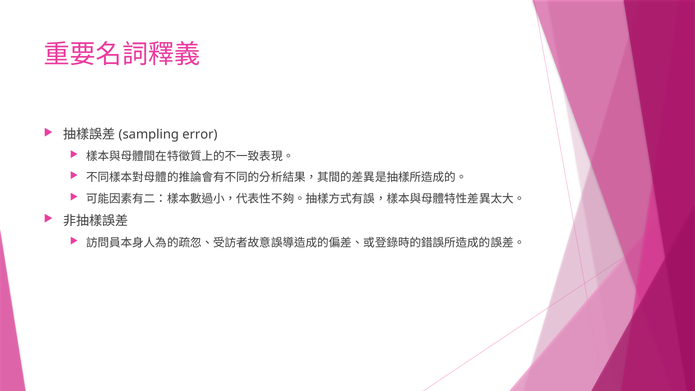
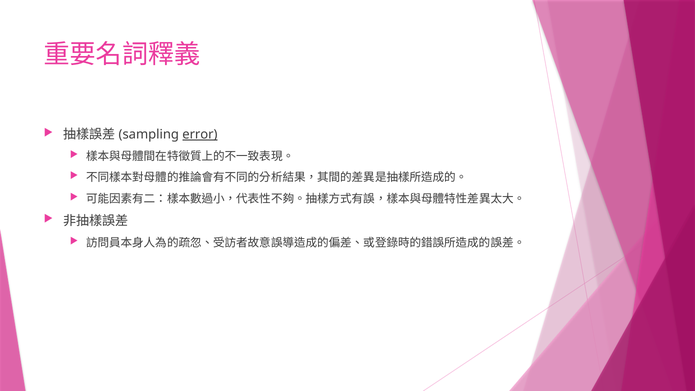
error underline: none -> present (200, 135)
